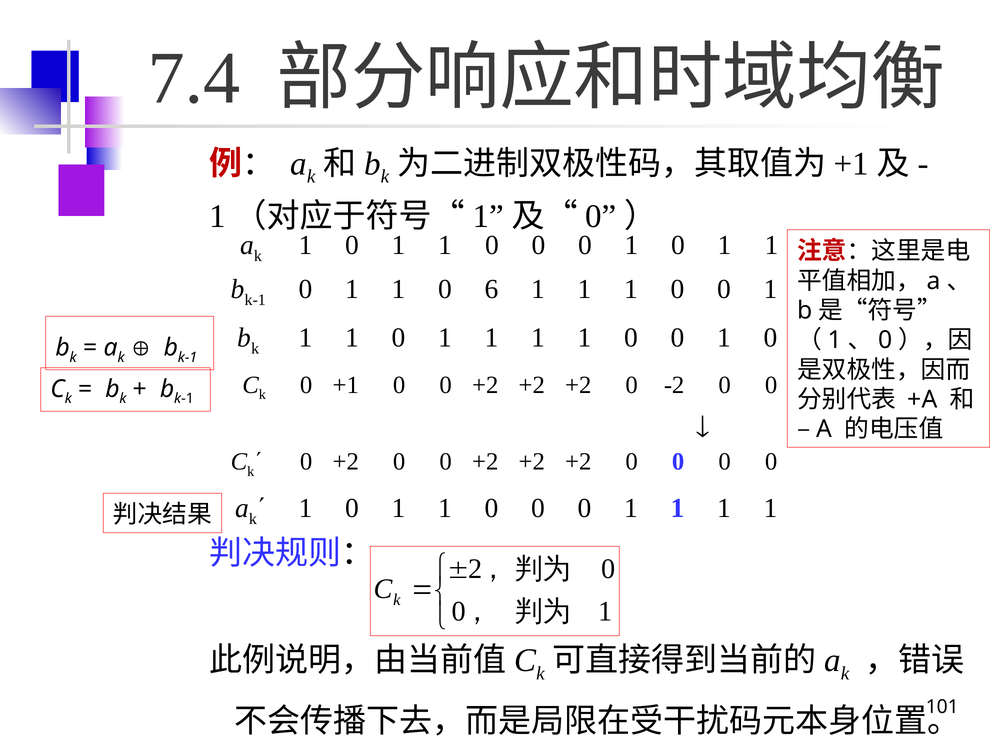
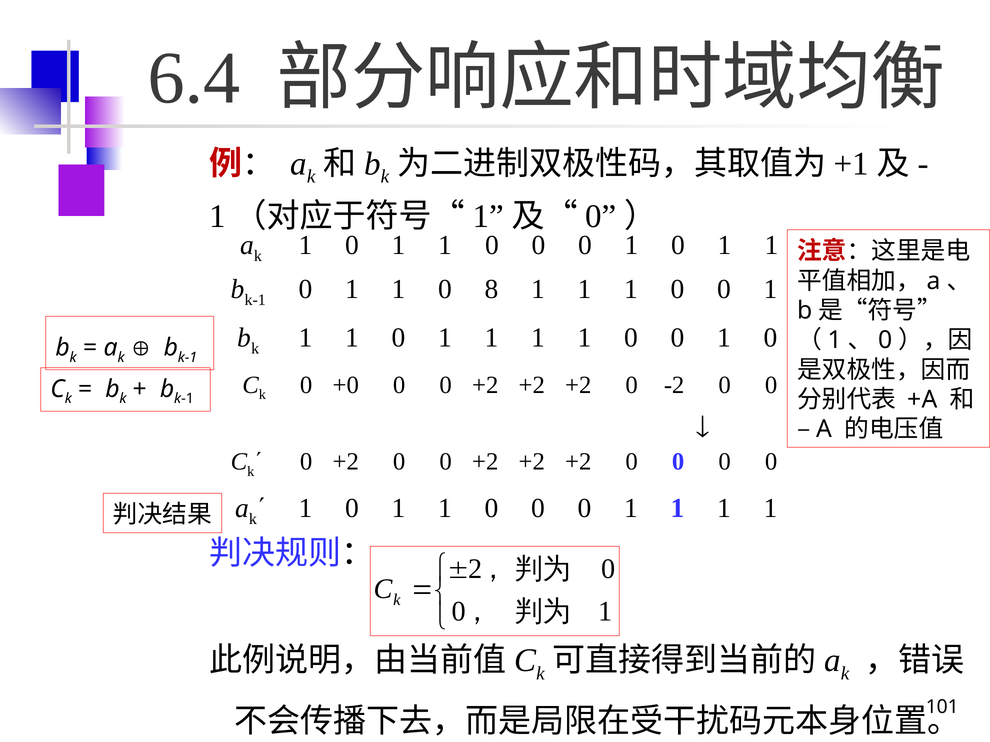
7.4: 7.4 -> 6.4 (194, 78)
6: 6 -> 8 (492, 289)
+1: +1 -> +0 (346, 385)
